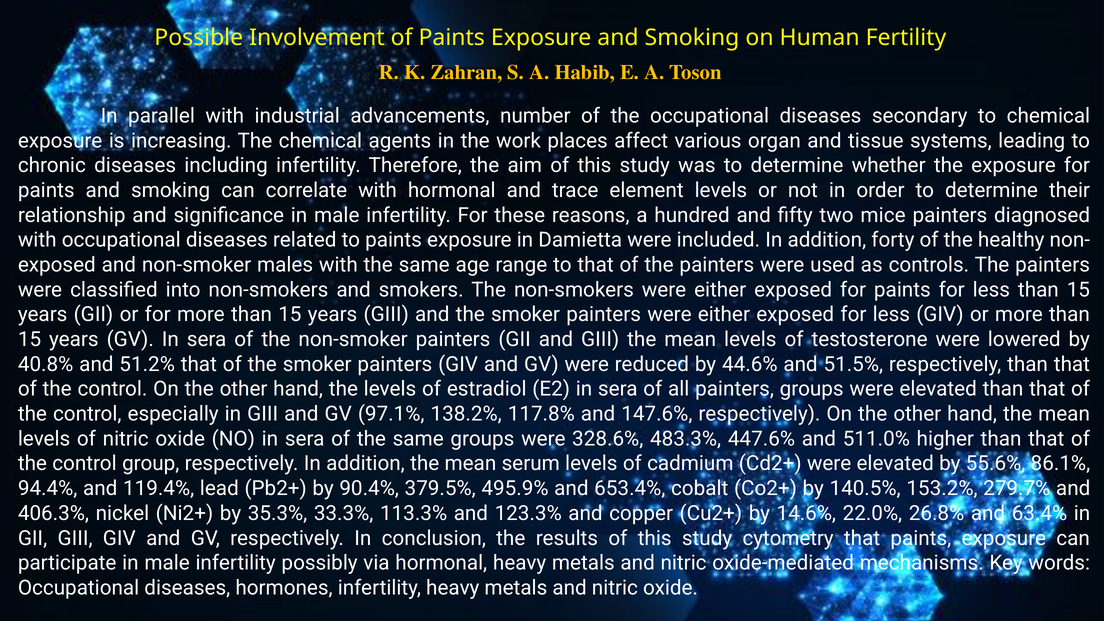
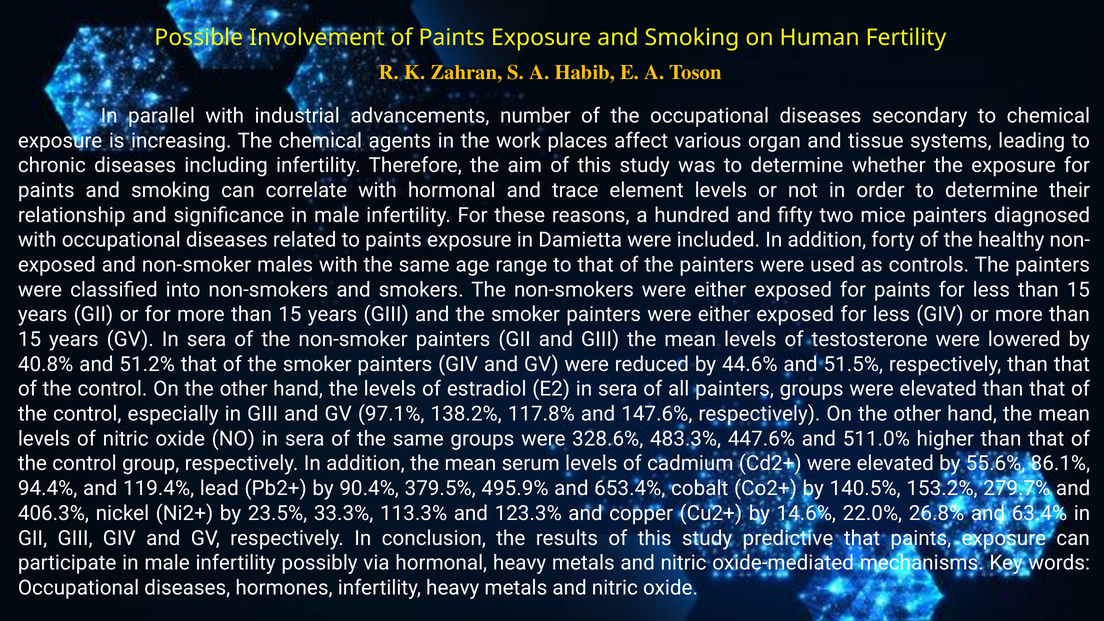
35.3%: 35.3% -> 23.5% (278, 513)
cytometry: cytometry -> predictive (788, 538)
